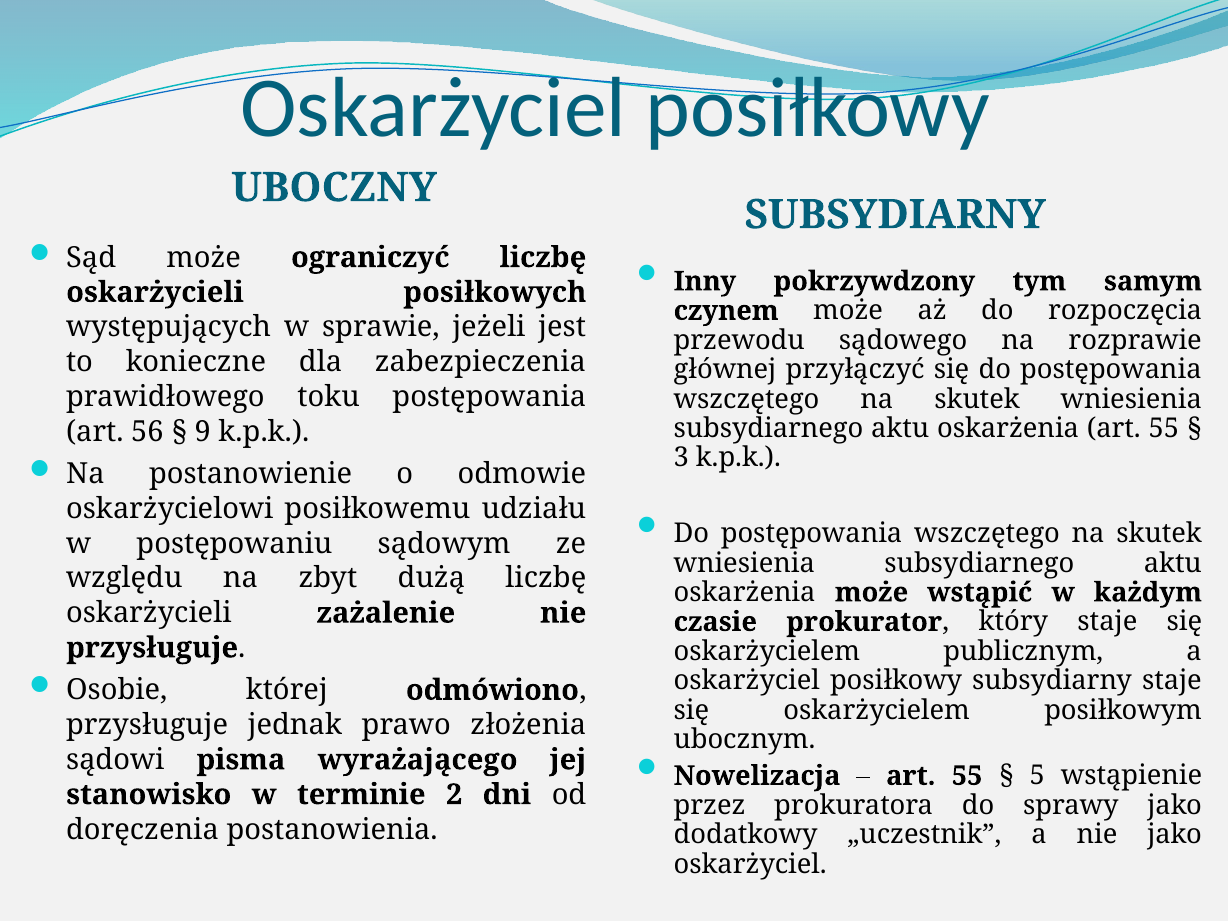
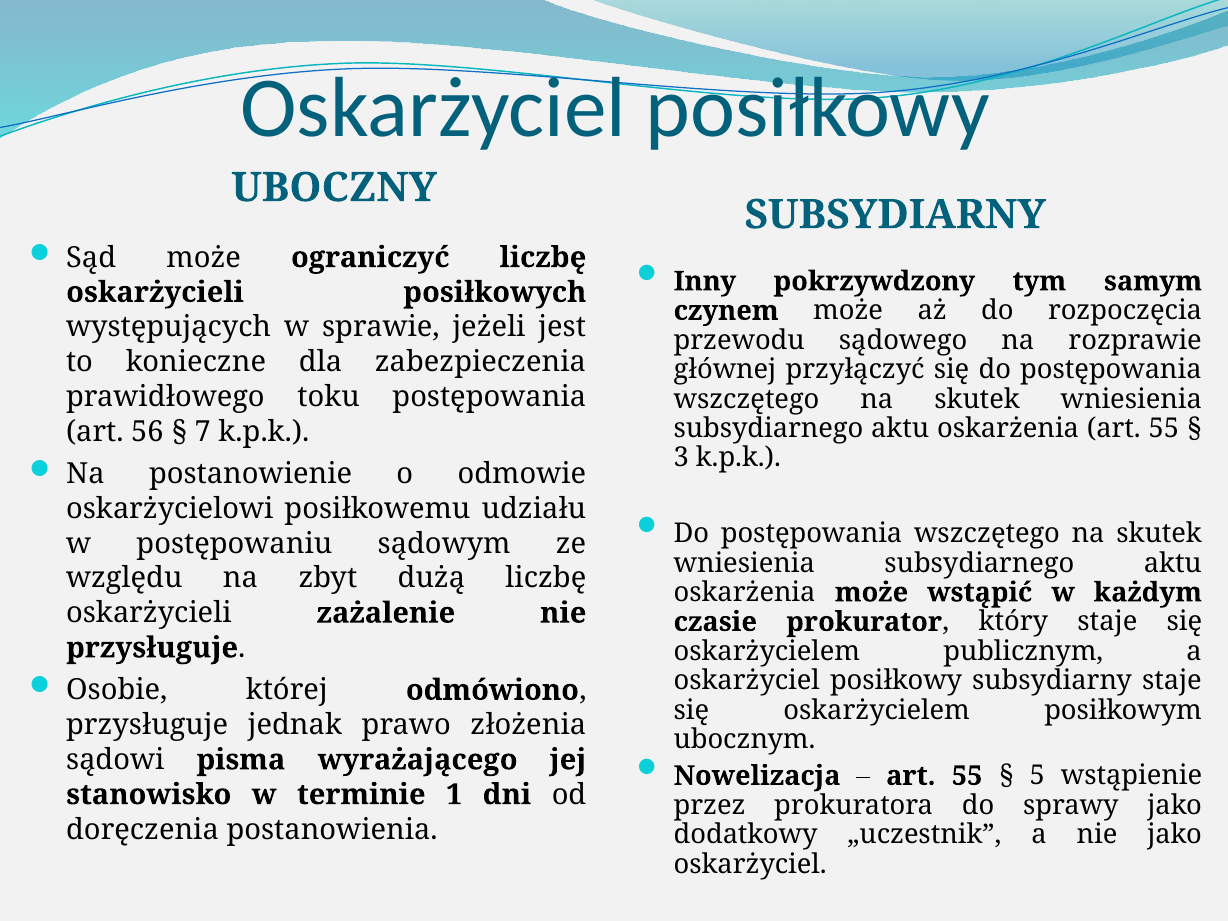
9: 9 -> 7 (203, 432)
2: 2 -> 1 (454, 795)
